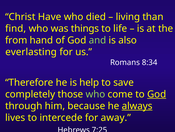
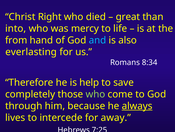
Have: Have -> Right (50, 17)
living: living -> great (128, 17)
find: find -> into (16, 28)
things: things -> mercy (85, 28)
and colour: light green -> light blue (97, 40)
God underline: present -> none (157, 94)
